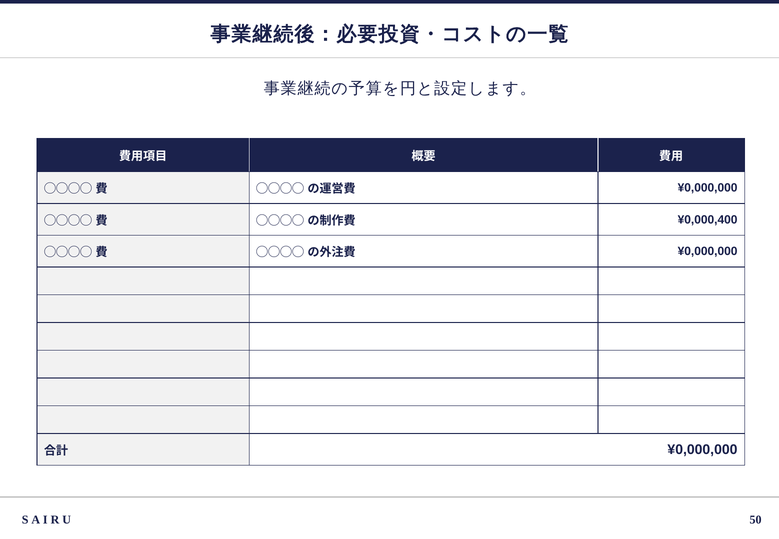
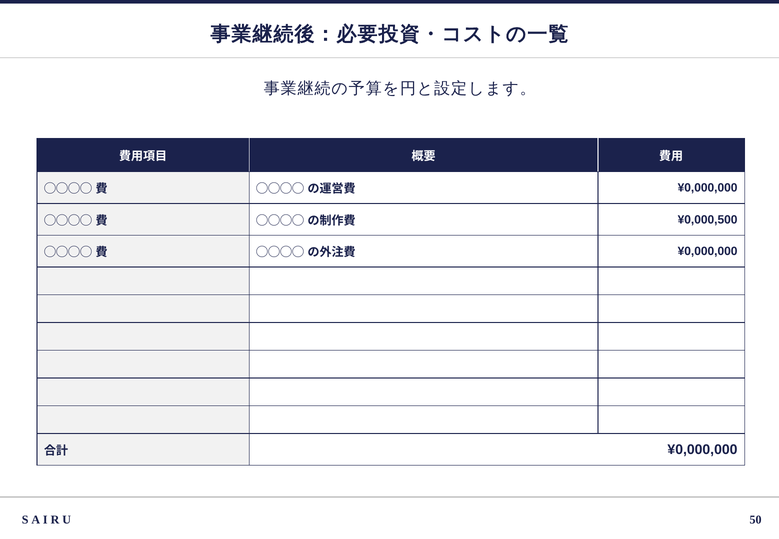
¥0,000,400: ¥0,000,400 -> ¥0,000,500 (708, 220)
